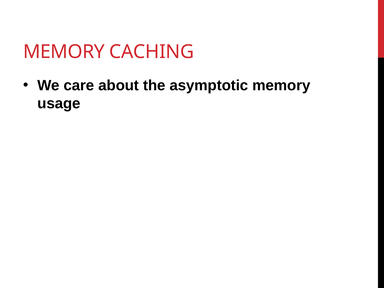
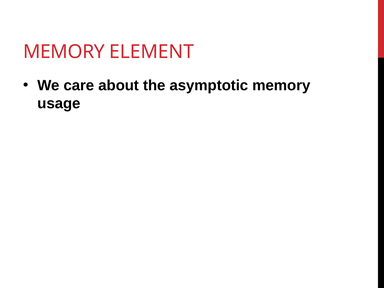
CACHING: CACHING -> ELEMENT (152, 52)
